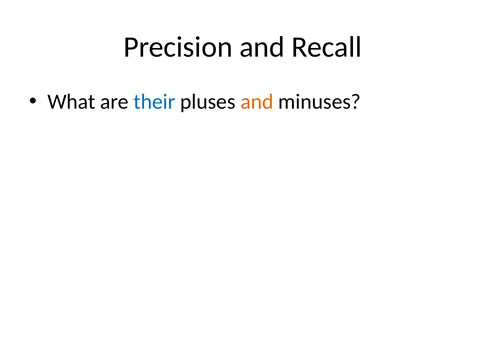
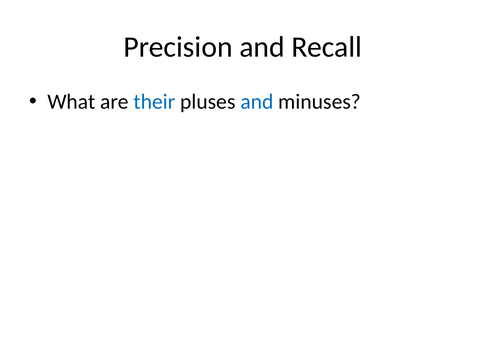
and colour: orange -> blue (257, 102)
